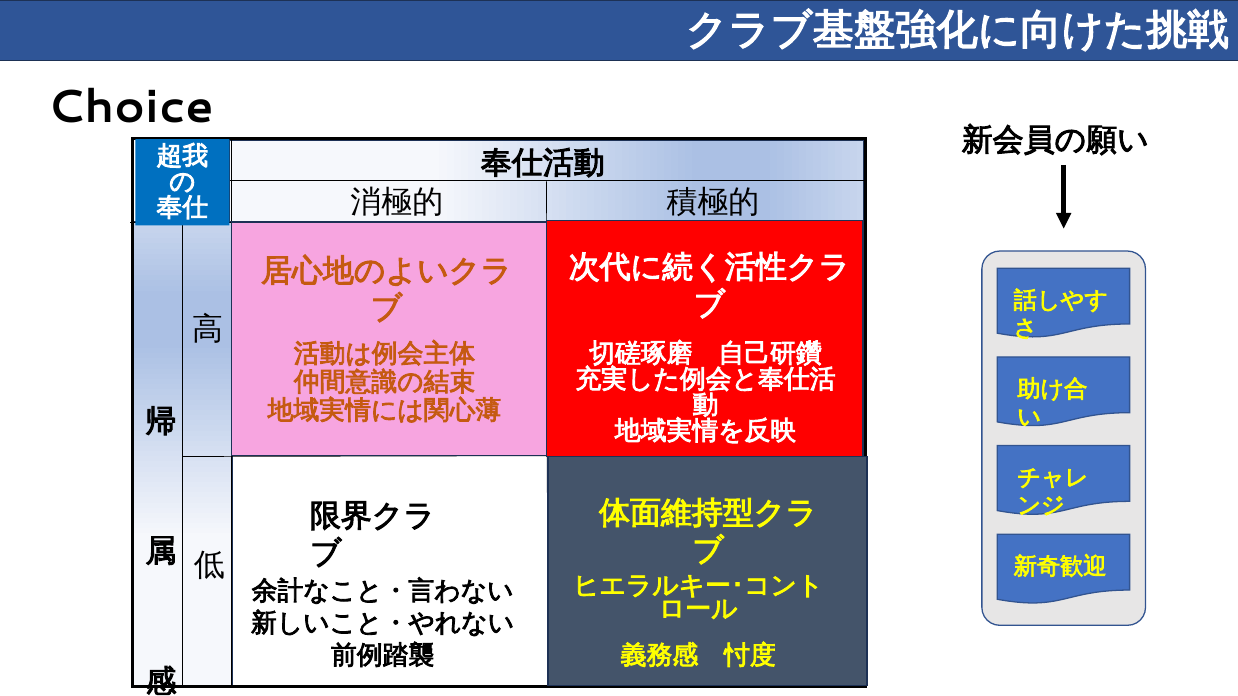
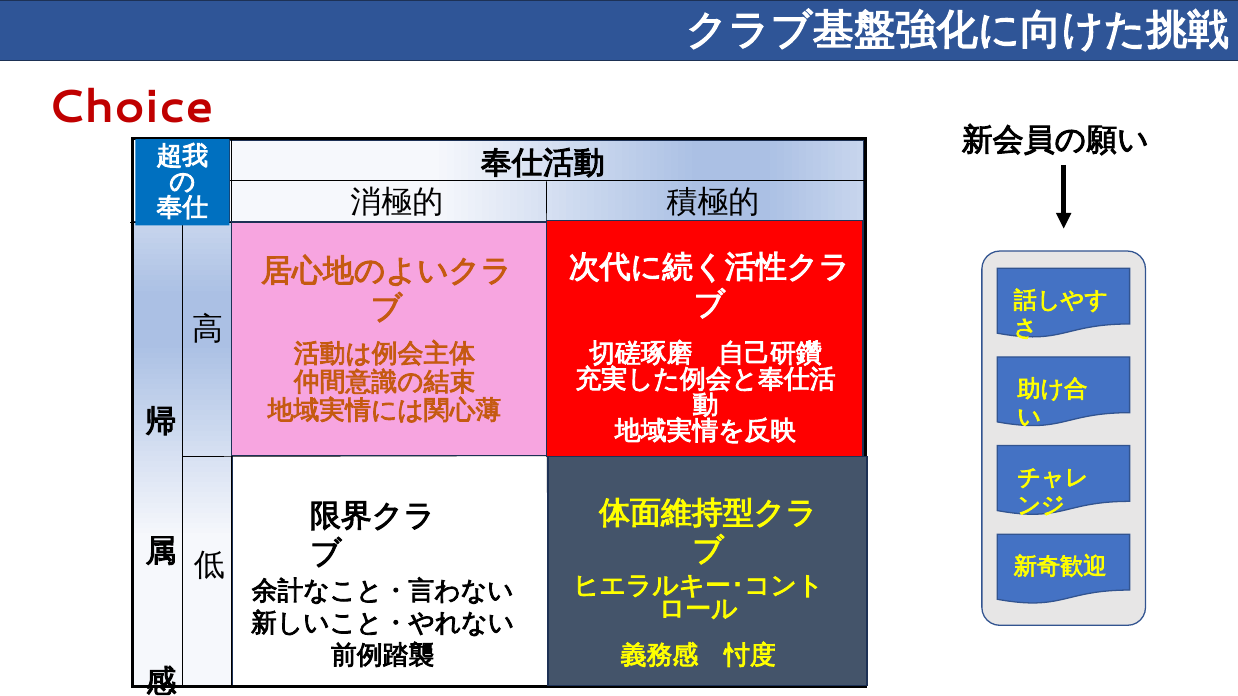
Choice colour: black -> red (131, 107)
